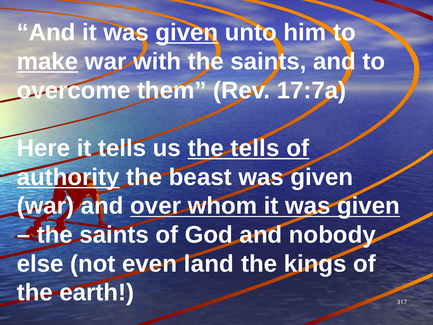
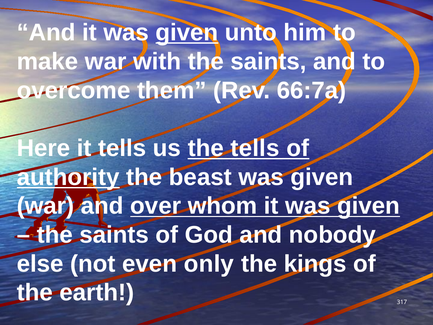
make underline: present -> none (48, 62)
17:7a: 17:7a -> 66:7a (311, 90)
land: land -> only (209, 264)
